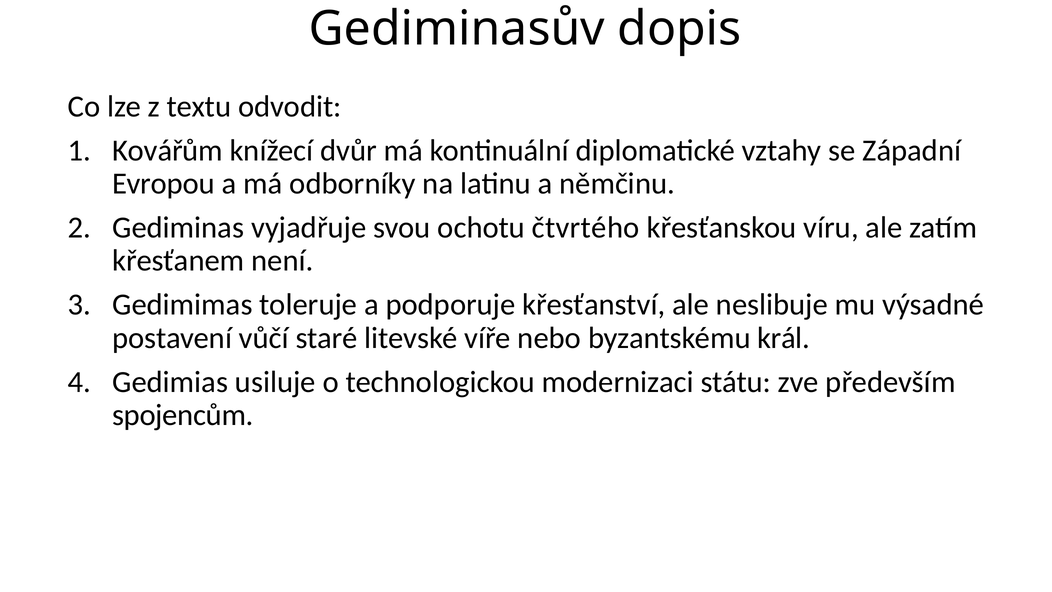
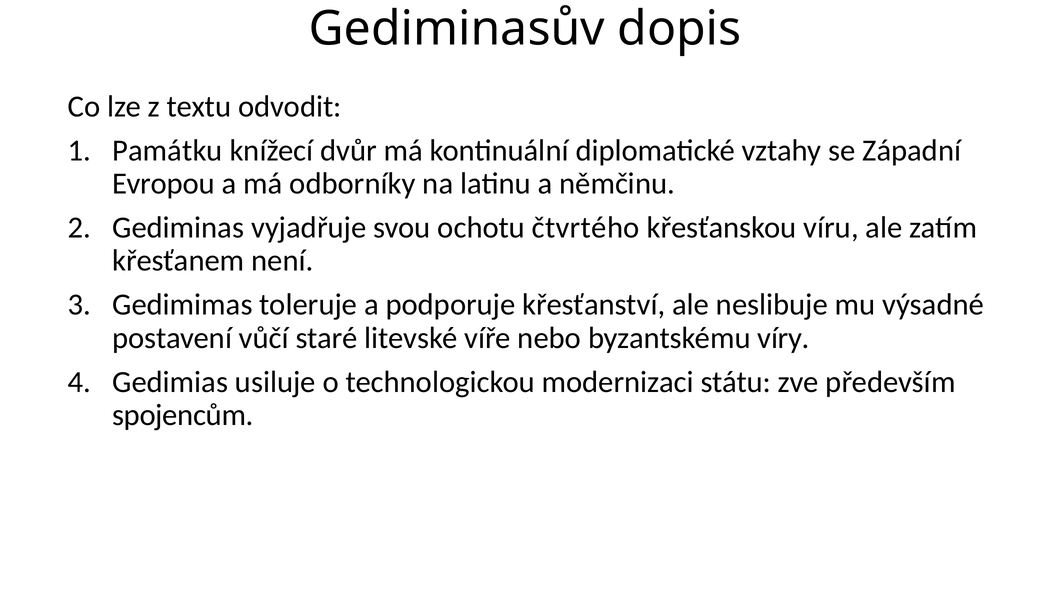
Kovářům: Kovářům -> Památku (167, 150)
král: král -> víry (784, 338)
